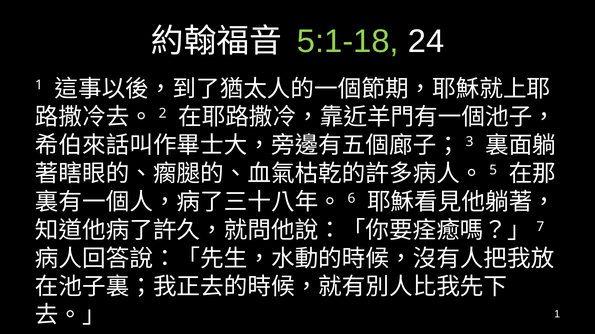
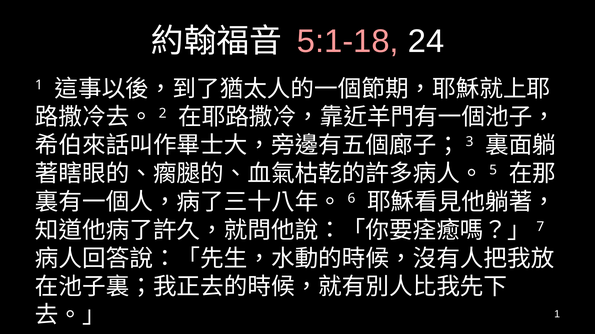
5:1-18 colour: light green -> pink (348, 41)
